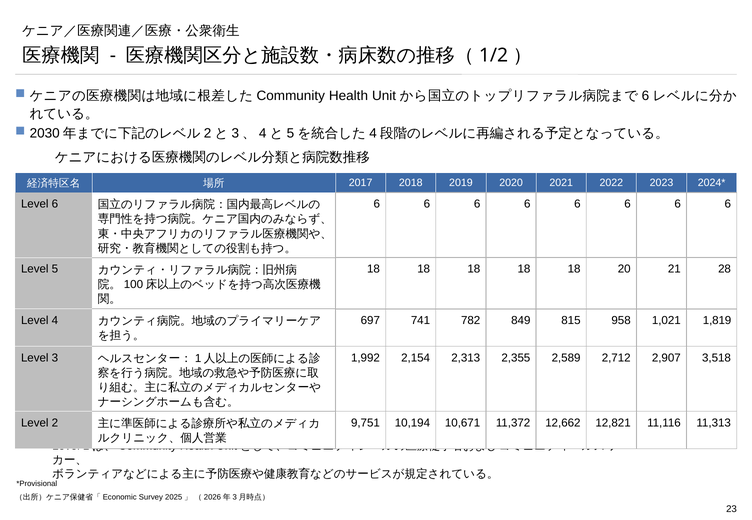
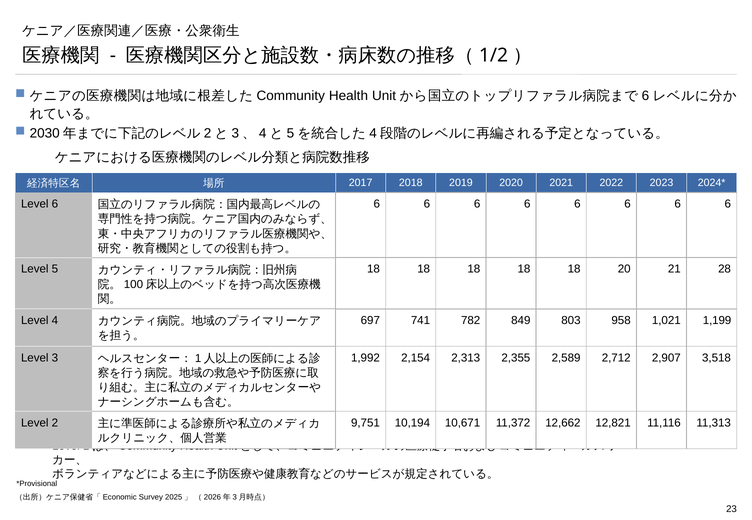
815: 815 -> 803 (571, 321)
1,819: 1,819 -> 1,199 (717, 321)
